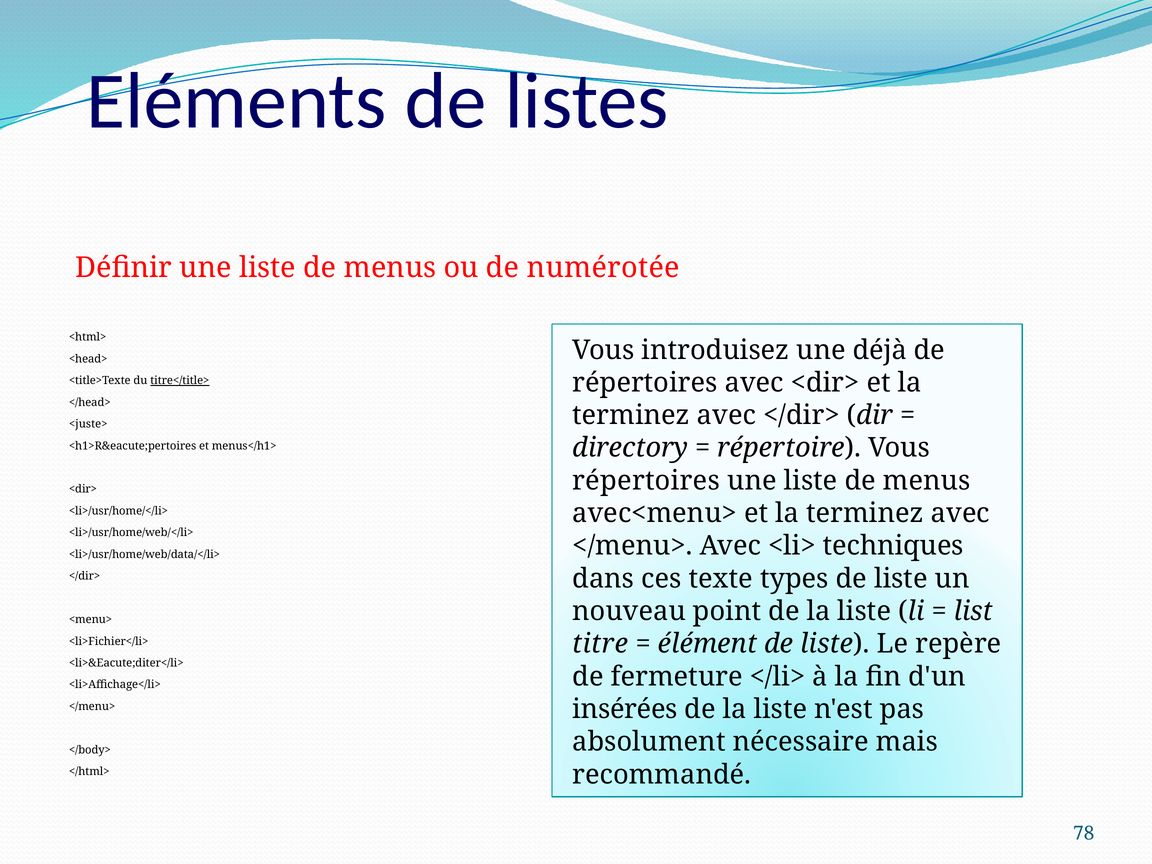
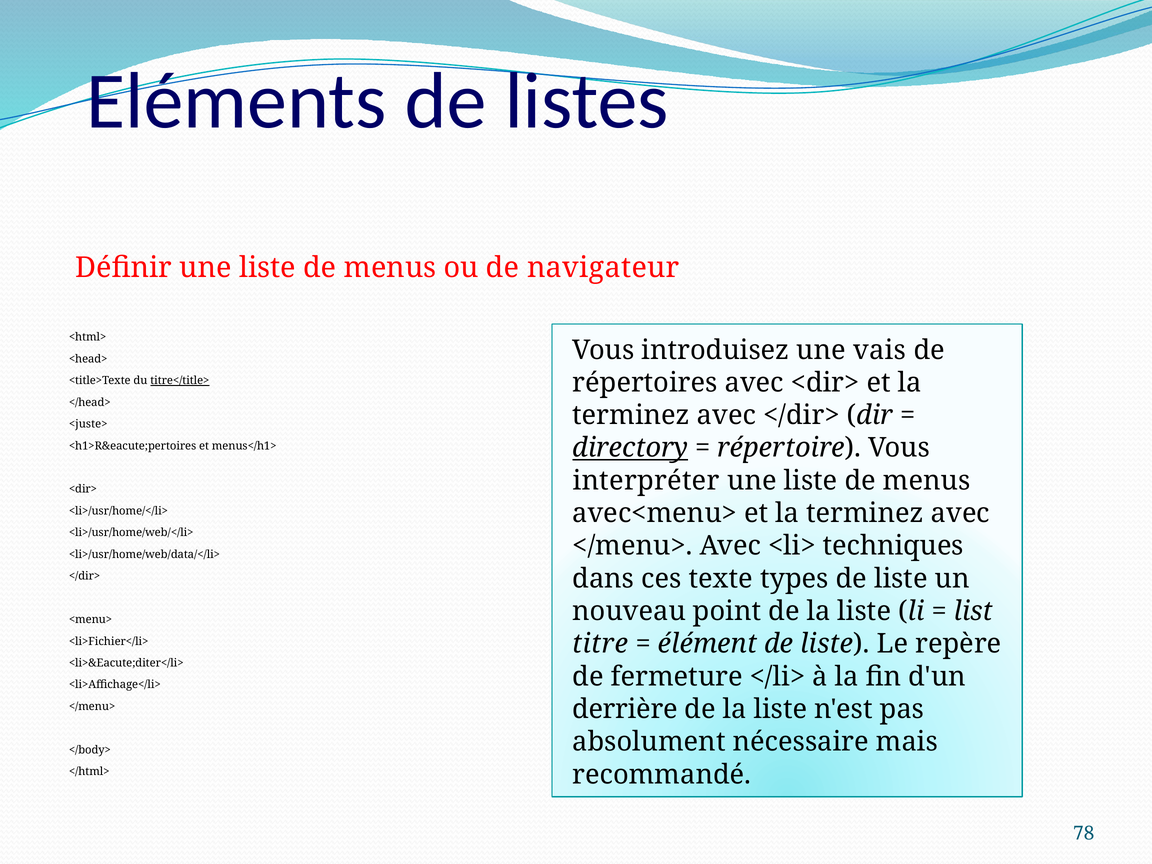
numérotée: numérotée -> navigateur (603, 268)
déjà: déjà -> vais (880, 350)
directory underline: none -> present (630, 448)
répertoires: répertoires -> interpréter (646, 481)
insérées: insérées -> derrière (625, 709)
